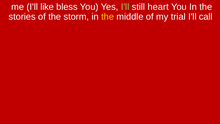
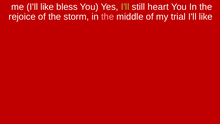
stories: stories -> rejoice (22, 17)
the colour: yellow -> pink (108, 17)
trial I'll call: call -> like (206, 17)
